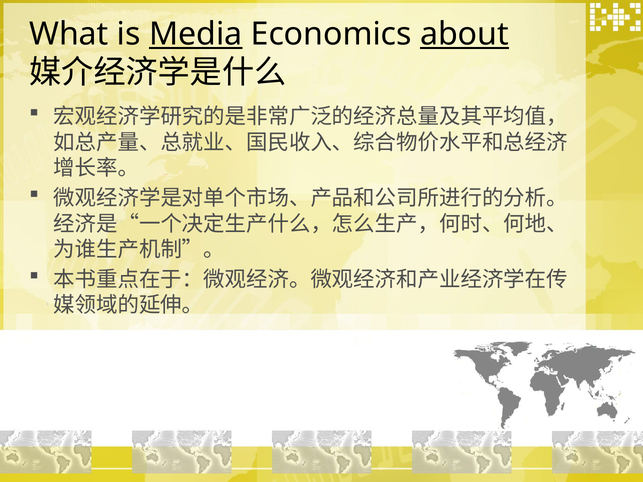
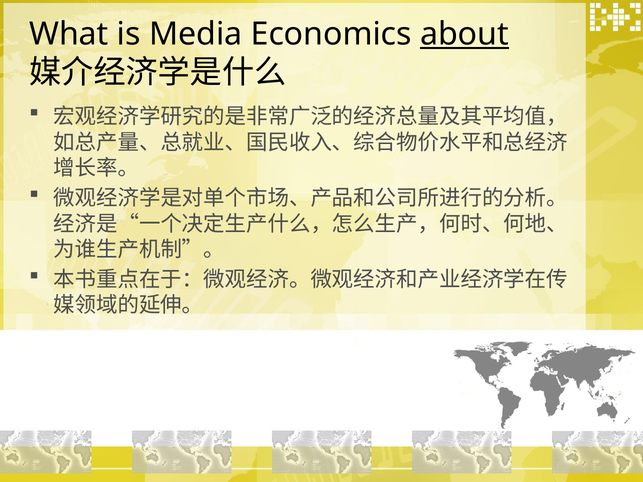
Media underline: present -> none (196, 34)
